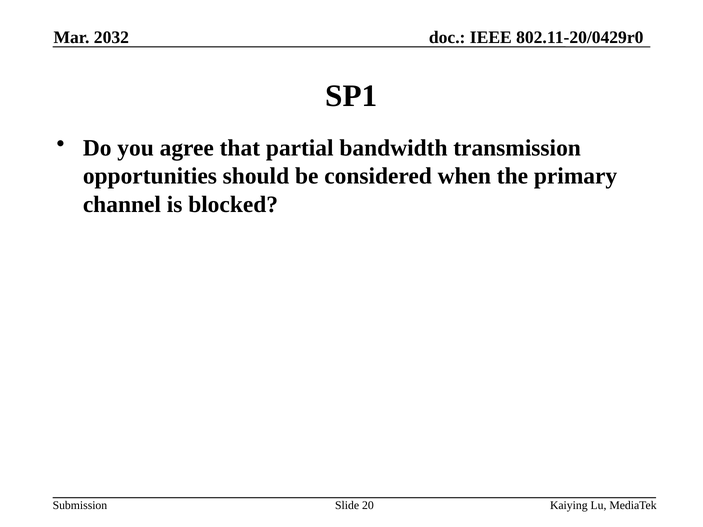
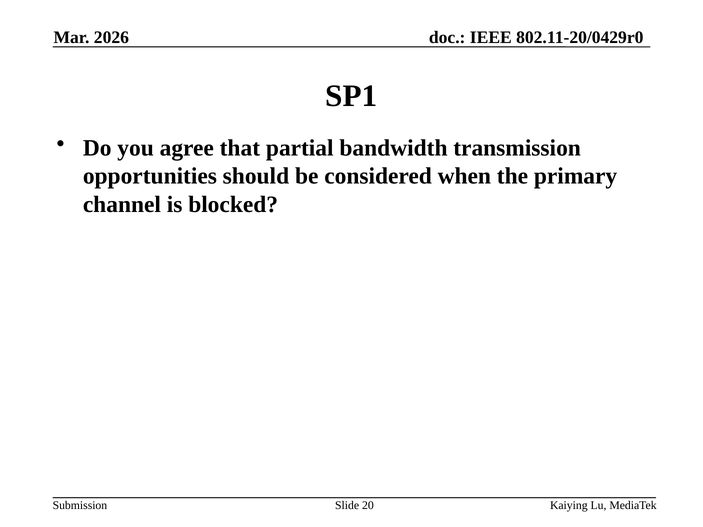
2032: 2032 -> 2026 (111, 38)
